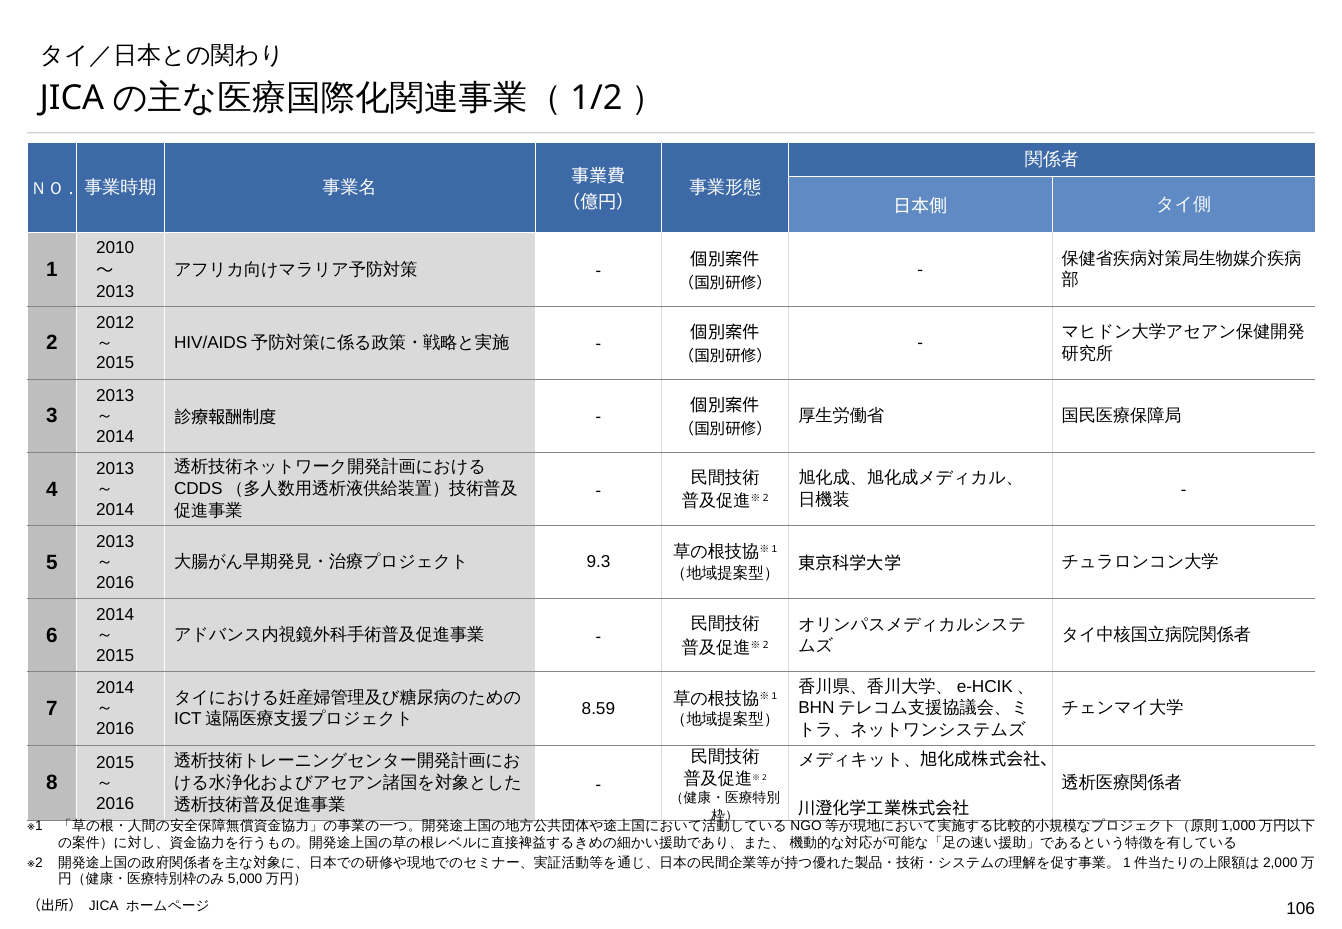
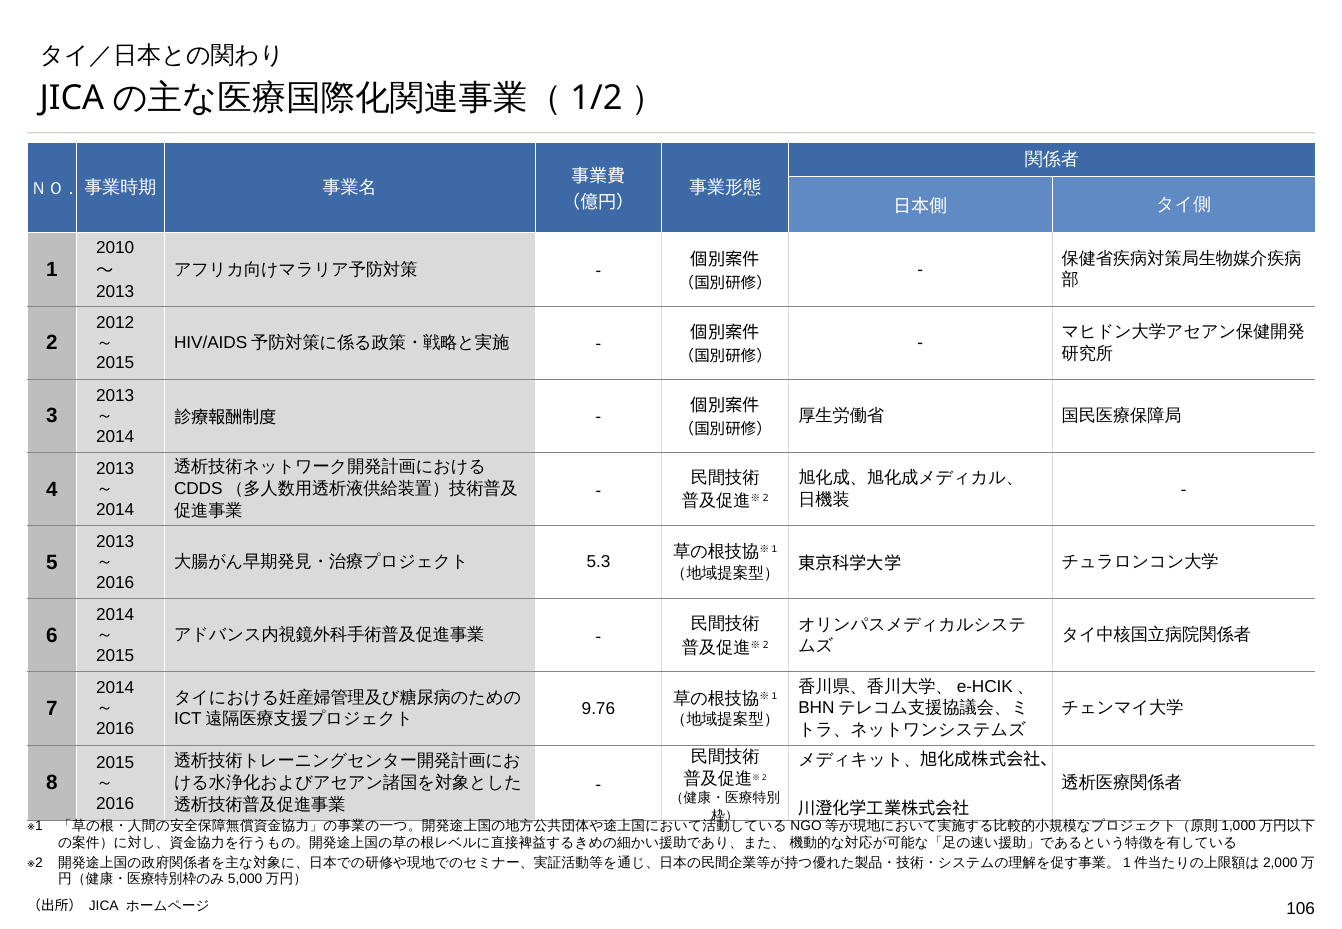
9.3: 9.3 -> 5.3 (598, 562)
8.59: 8.59 -> 9.76 (598, 709)
